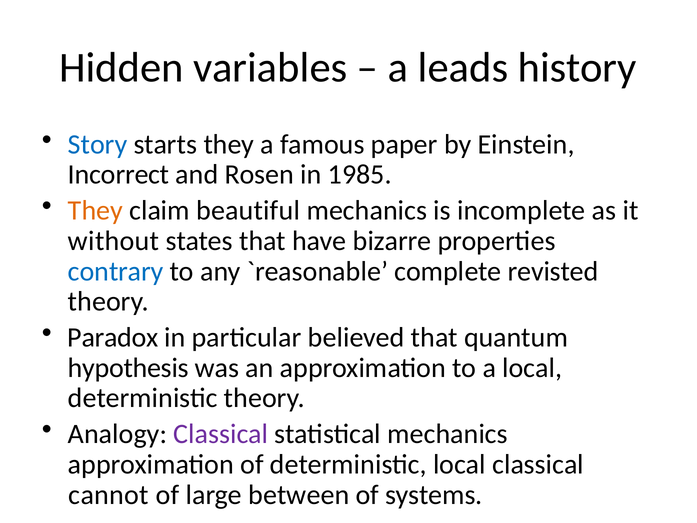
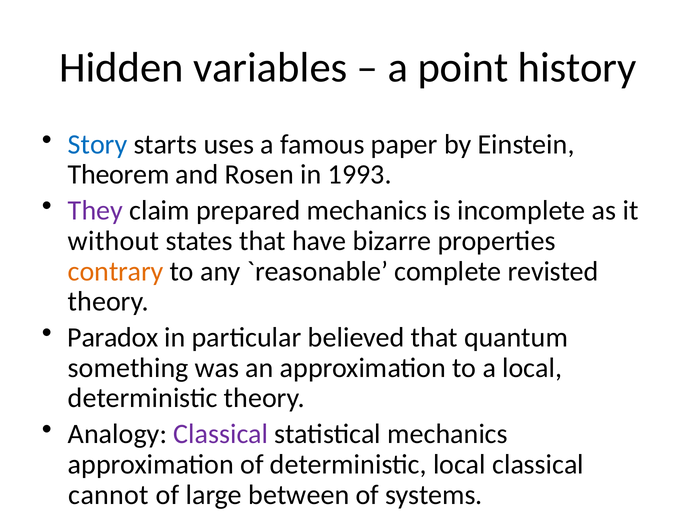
leads: leads -> point (463, 67)
starts they: they -> uses (229, 144)
Incorrect: Incorrect -> Theorem (119, 175)
1985: 1985 -> 1993 (360, 175)
They colour: orange -> purple (95, 210)
beautiful: beautiful -> prepared (248, 210)
contrary colour: blue -> orange (116, 271)
hypothesis: hypothesis -> something (128, 368)
